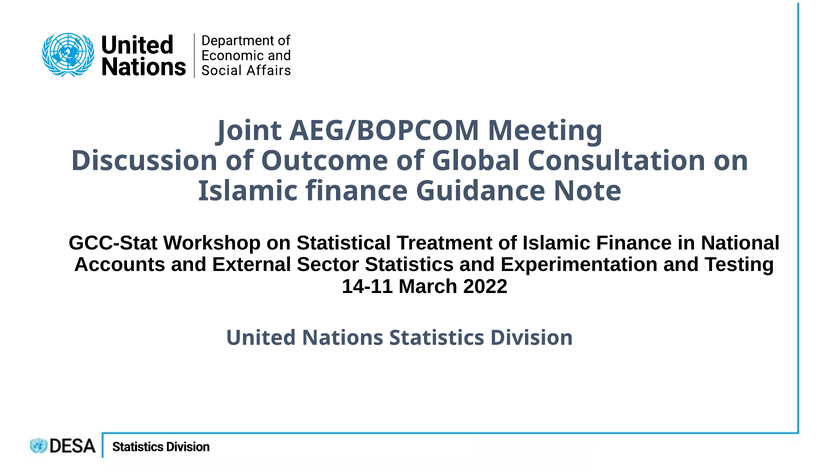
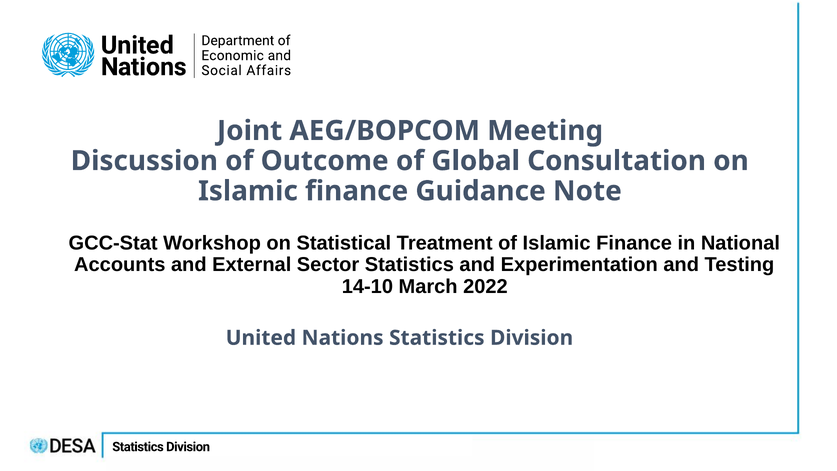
14-11: 14-11 -> 14-10 (367, 286)
